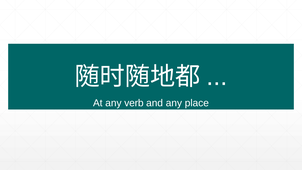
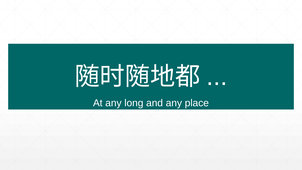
verb: verb -> long (134, 103)
